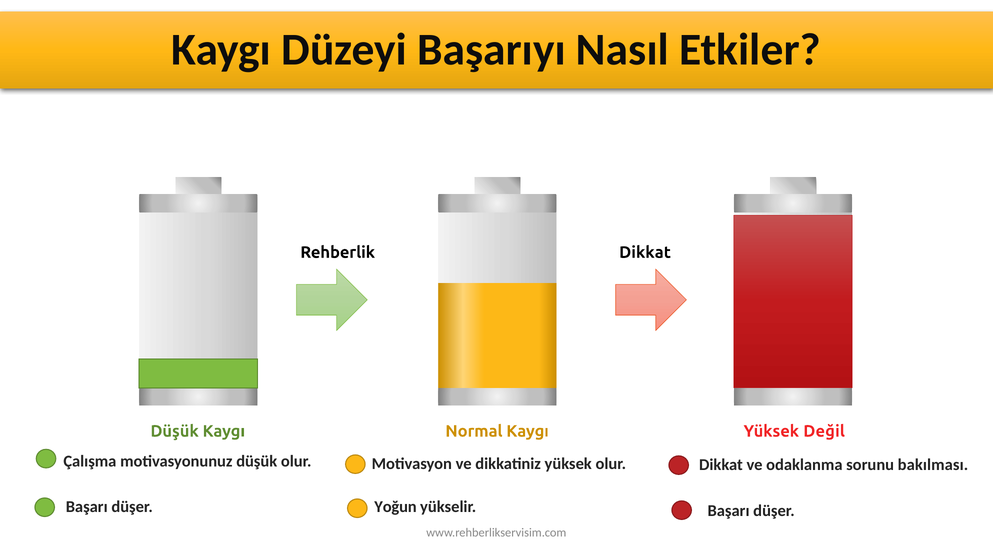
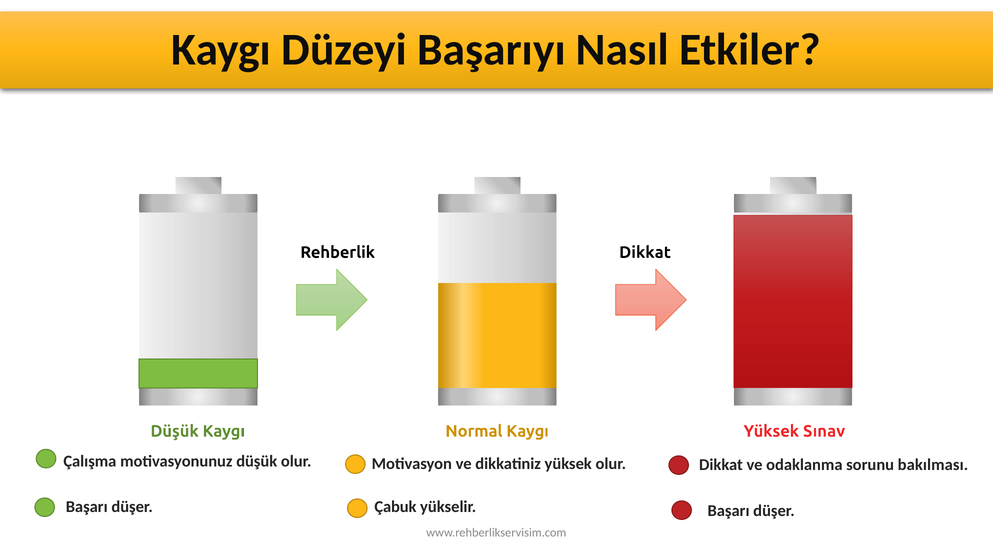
Değil: Değil -> Sınav (824, 432)
Yoğun: Yoğun -> Çabuk (395, 508)
